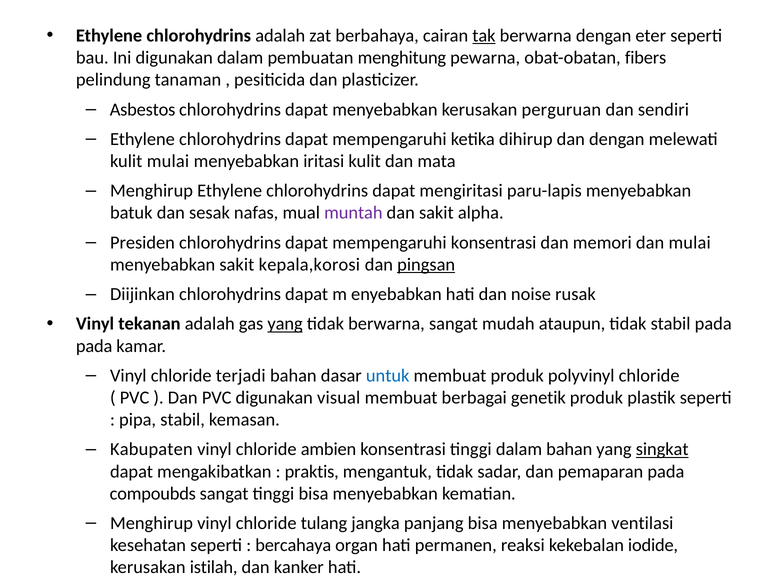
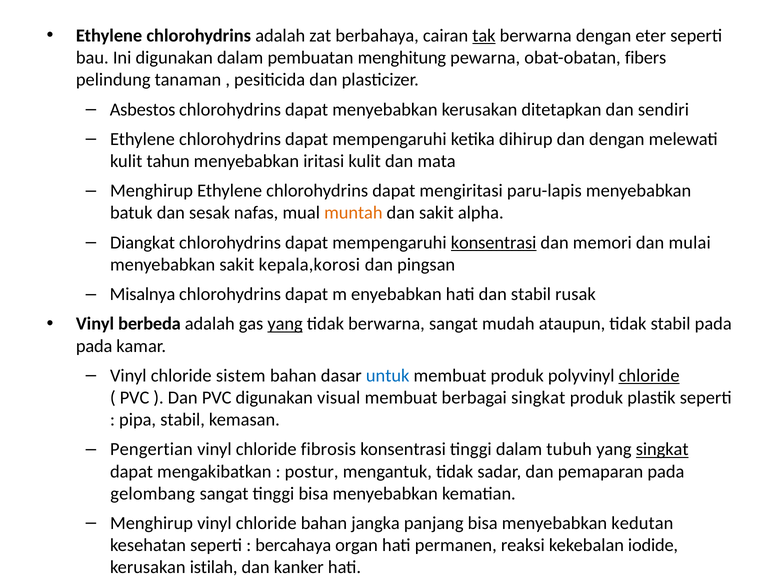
perguruan: perguruan -> ditetapkan (561, 110)
kulit mulai: mulai -> tahun (168, 161)
muntah colour: purple -> orange (353, 213)
Presiden: Presiden -> Diangkat (143, 243)
konsentrasi underline: none -> present (494, 243)
pingsan underline: present -> none (426, 265)
Diijinkan: Diijinkan -> Misalnya (143, 294)
dan noise: noise -> stabil (531, 294)
tekanan: tekanan -> berbeda (150, 324)
terjadi: terjadi -> sistem (241, 376)
chloride underline: none -> present (649, 376)
berbagai genetik: genetik -> singkat (538, 398)
Kabupaten: Kabupaten -> Pengertian (151, 450)
ambien: ambien -> fibrosis (328, 450)
dalam bahan: bahan -> tubuh (569, 450)
praktis: praktis -> postur (312, 472)
compoubds: compoubds -> gelombang (153, 494)
chloride tulang: tulang -> bahan (324, 523)
ventilasi: ventilasi -> kedutan (642, 523)
